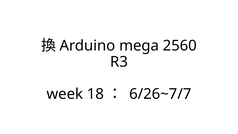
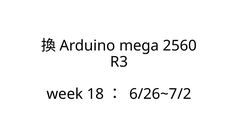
6/26~7/7: 6/26~7/7 -> 6/26~7/2 (160, 94)
